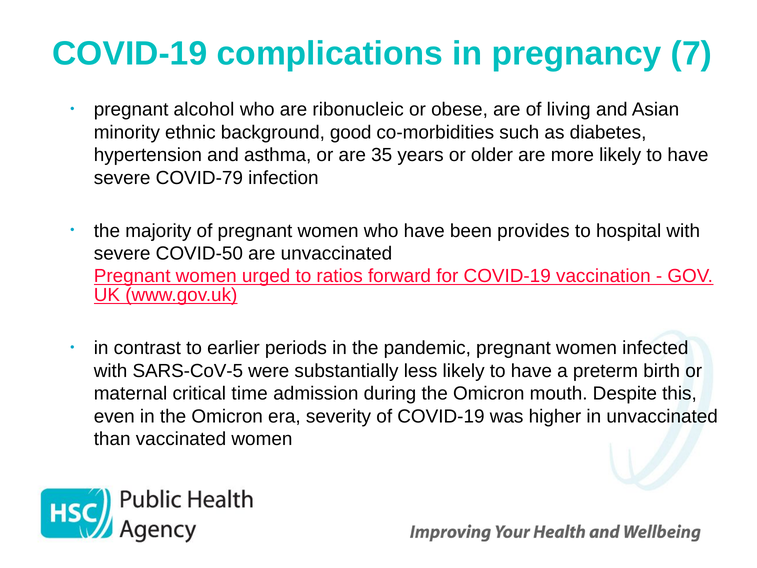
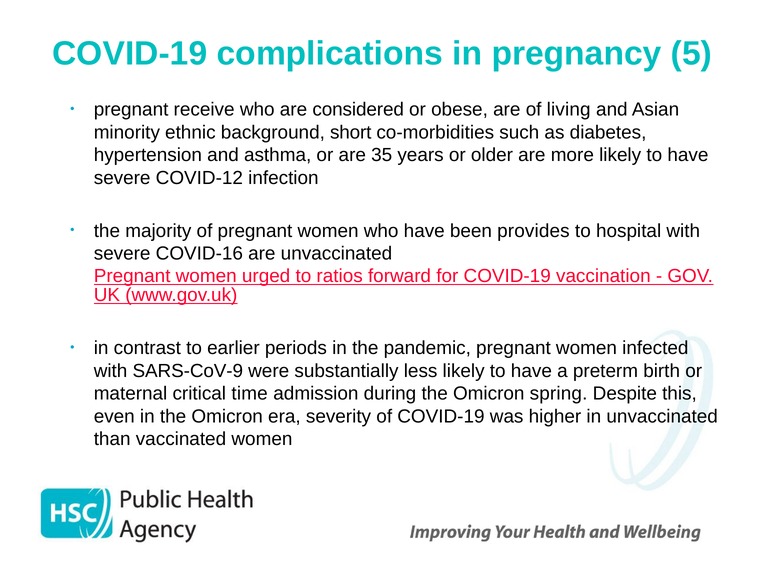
7: 7 -> 5 (692, 54)
alcohol: alcohol -> receive (204, 110)
ribonucleic: ribonucleic -> considered (358, 110)
good: good -> short (351, 132)
COVID-79: COVID-79 -> COVID-12 (199, 178)
COVID-50: COVID-50 -> COVID-16 (199, 253)
SARS-CoV-5: SARS-CoV-5 -> SARS-CoV-9 (188, 371)
mouth: mouth -> spring (559, 393)
